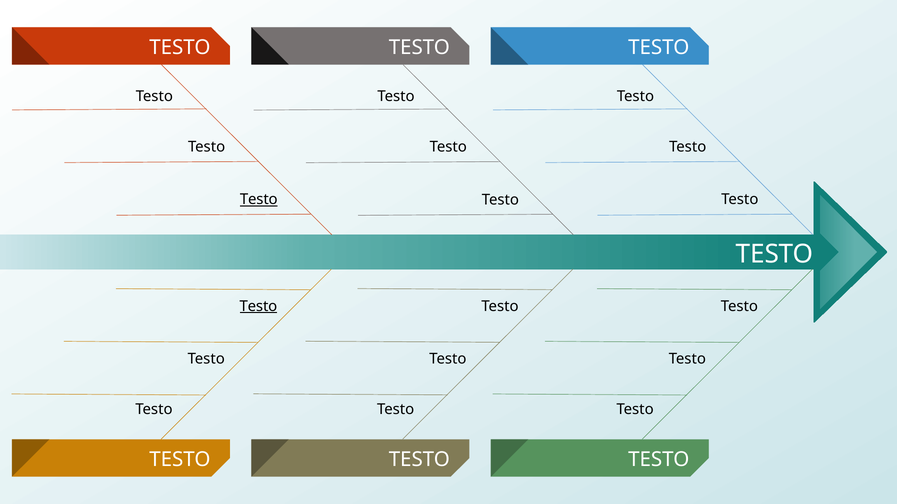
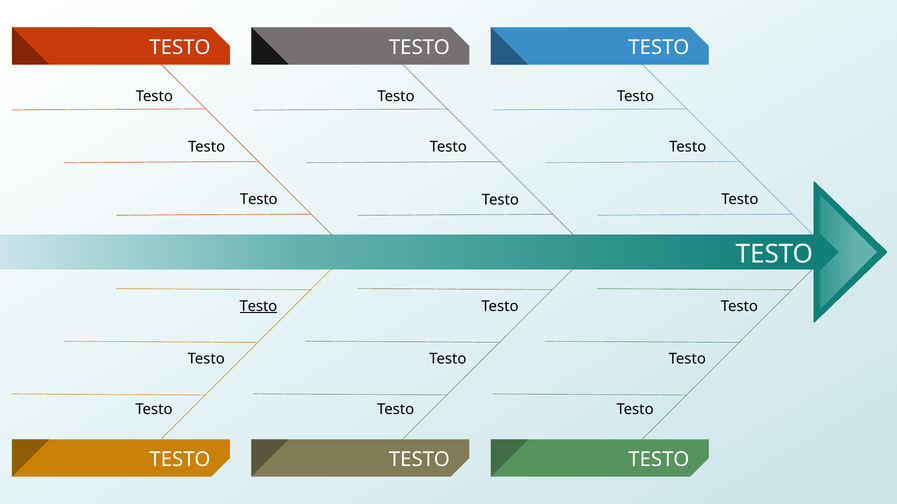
Testo underline: present -> none (259, 200)
